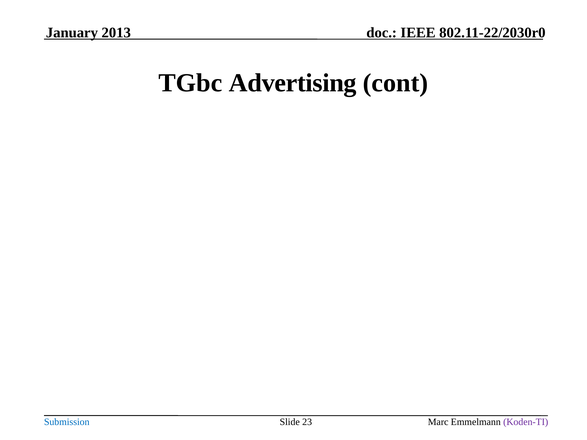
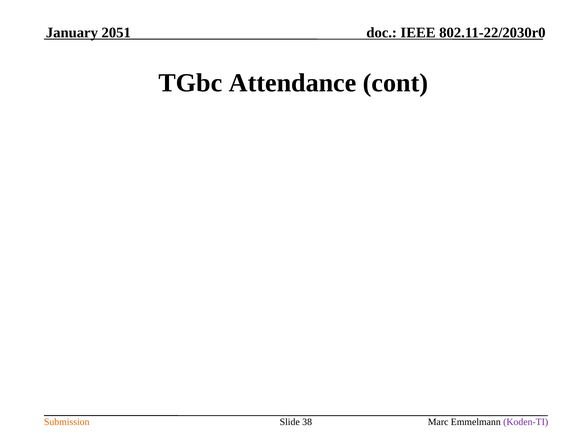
2013: 2013 -> 2051 (116, 33)
Advertising: Advertising -> Attendance (293, 83)
Submission colour: blue -> orange (67, 422)
23: 23 -> 38 (307, 422)
